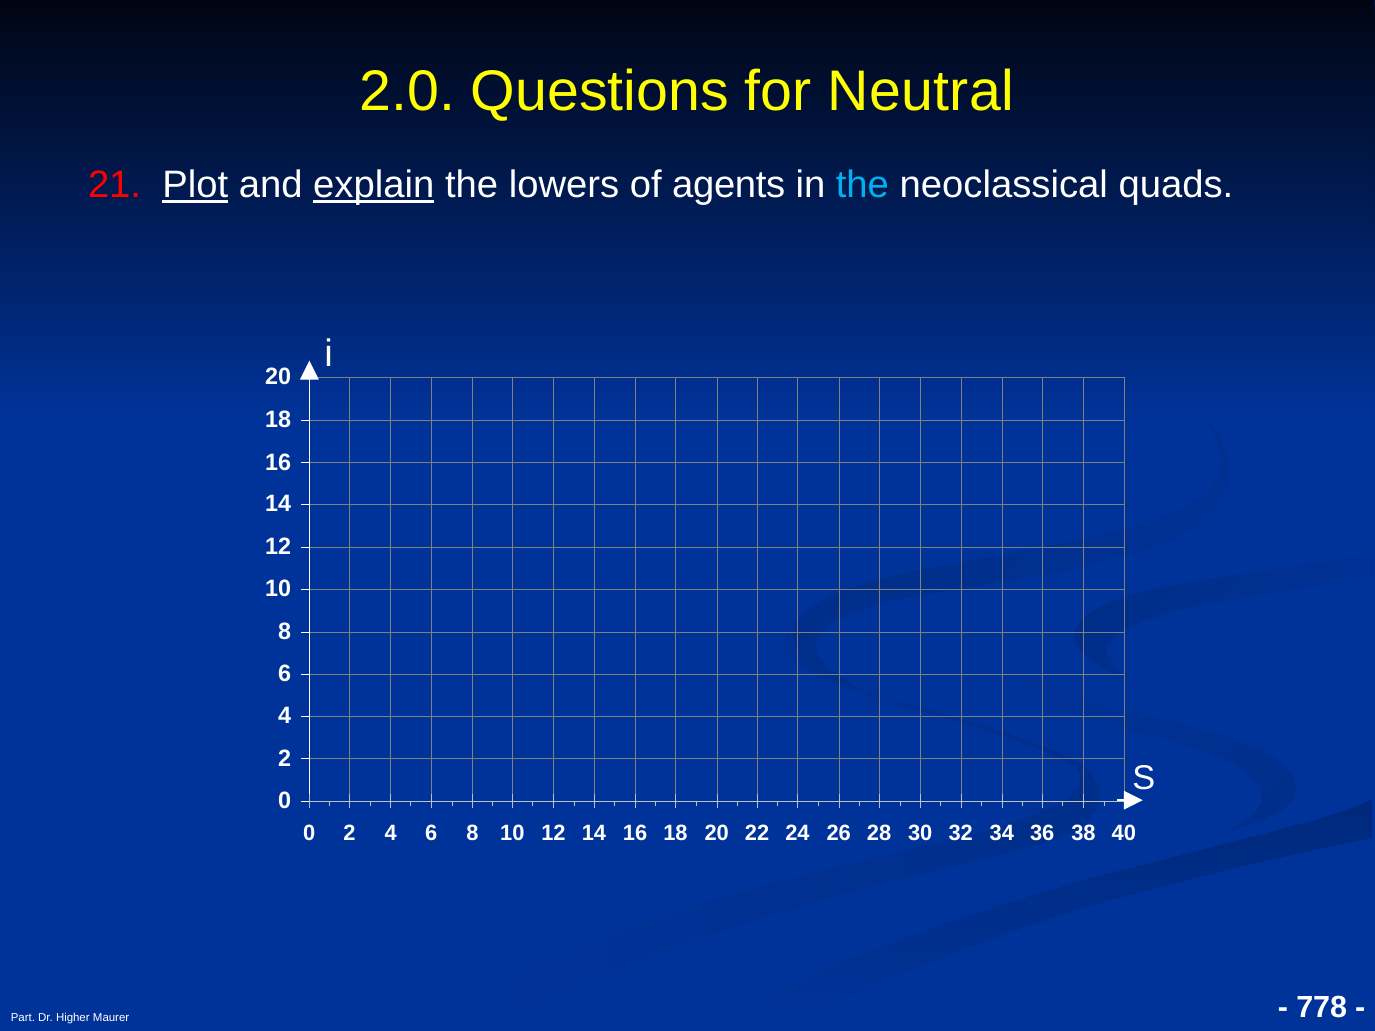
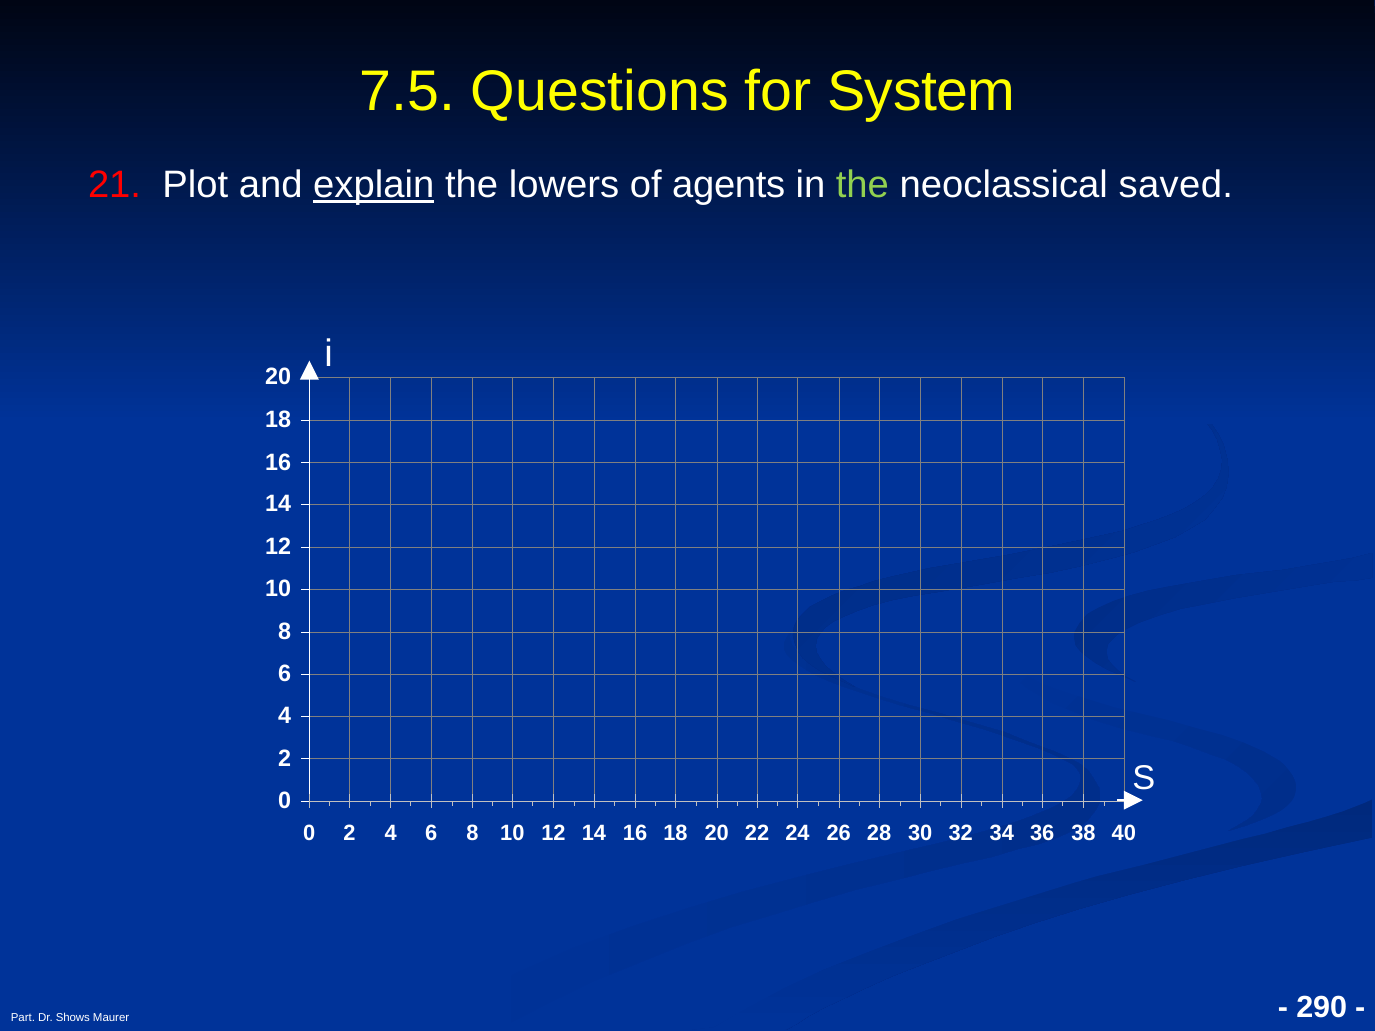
2.0: 2.0 -> 7.5 (407, 91)
Neutral: Neutral -> System (921, 91)
Plot underline: present -> none (195, 185)
the colour: light blue -> light green (862, 185)
quads: quads -> saved (1176, 185)
778: 778 -> 290 (1322, 1007)
Higher: Higher -> Shows (73, 1018)
